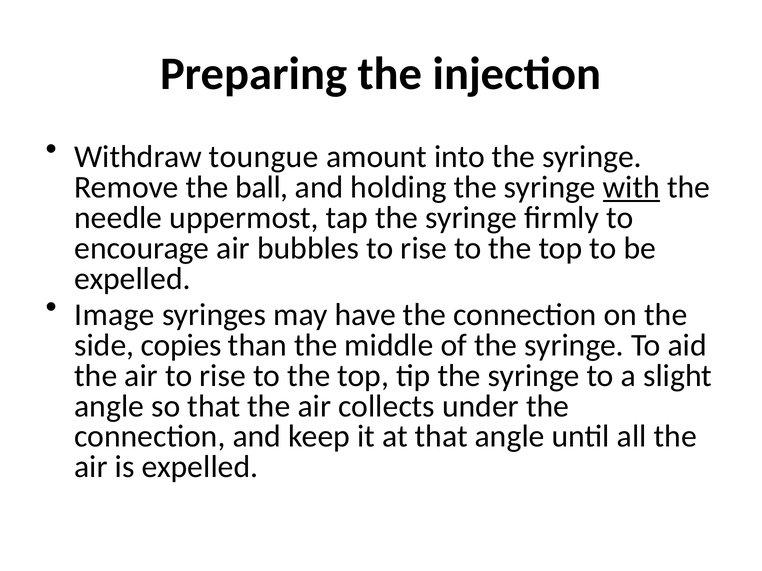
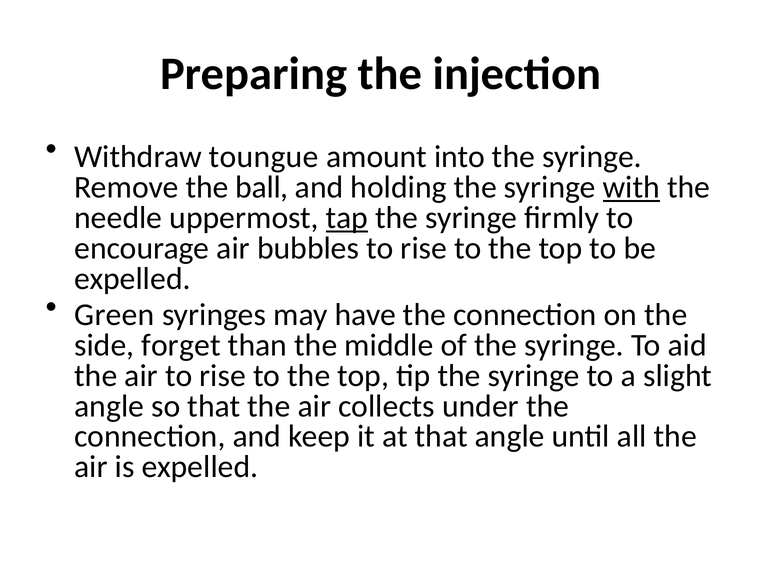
tap underline: none -> present (347, 218)
Image: Image -> Green (114, 315)
copies: copies -> forget (181, 345)
